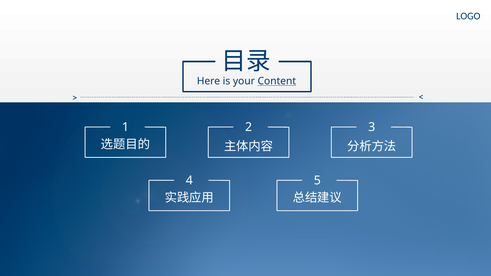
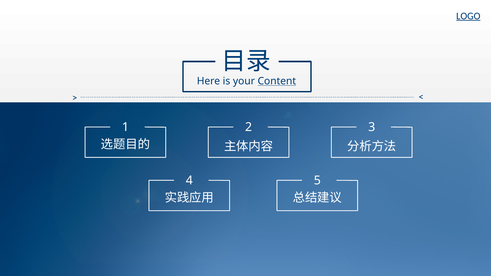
LOGO underline: none -> present (468, 16)
